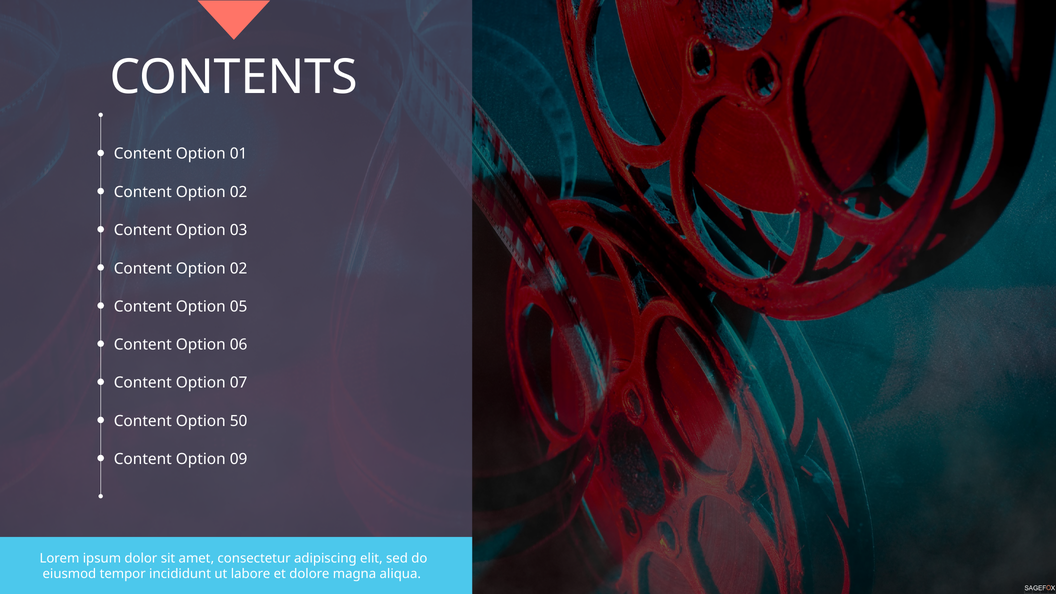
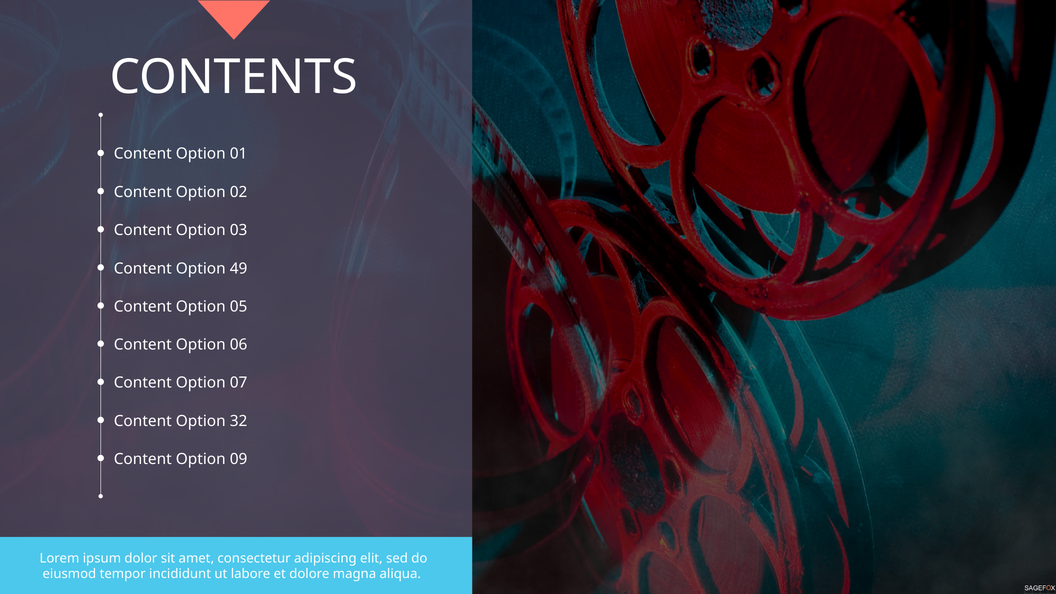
02: 02 -> 49 (239, 269)
50: 50 -> 32 (239, 421)
